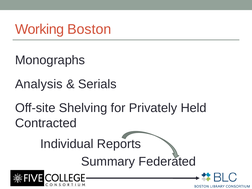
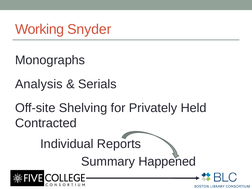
Boston: Boston -> Snyder (89, 29)
Federated: Federated -> Happened (167, 162)
